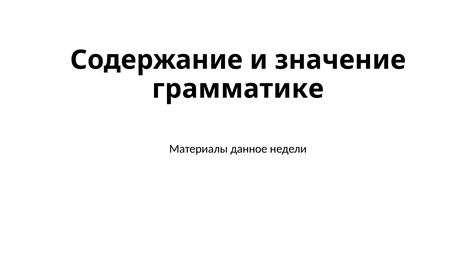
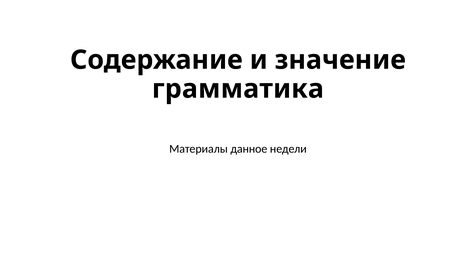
грамматике: грамматике -> грамматика (238, 89)
